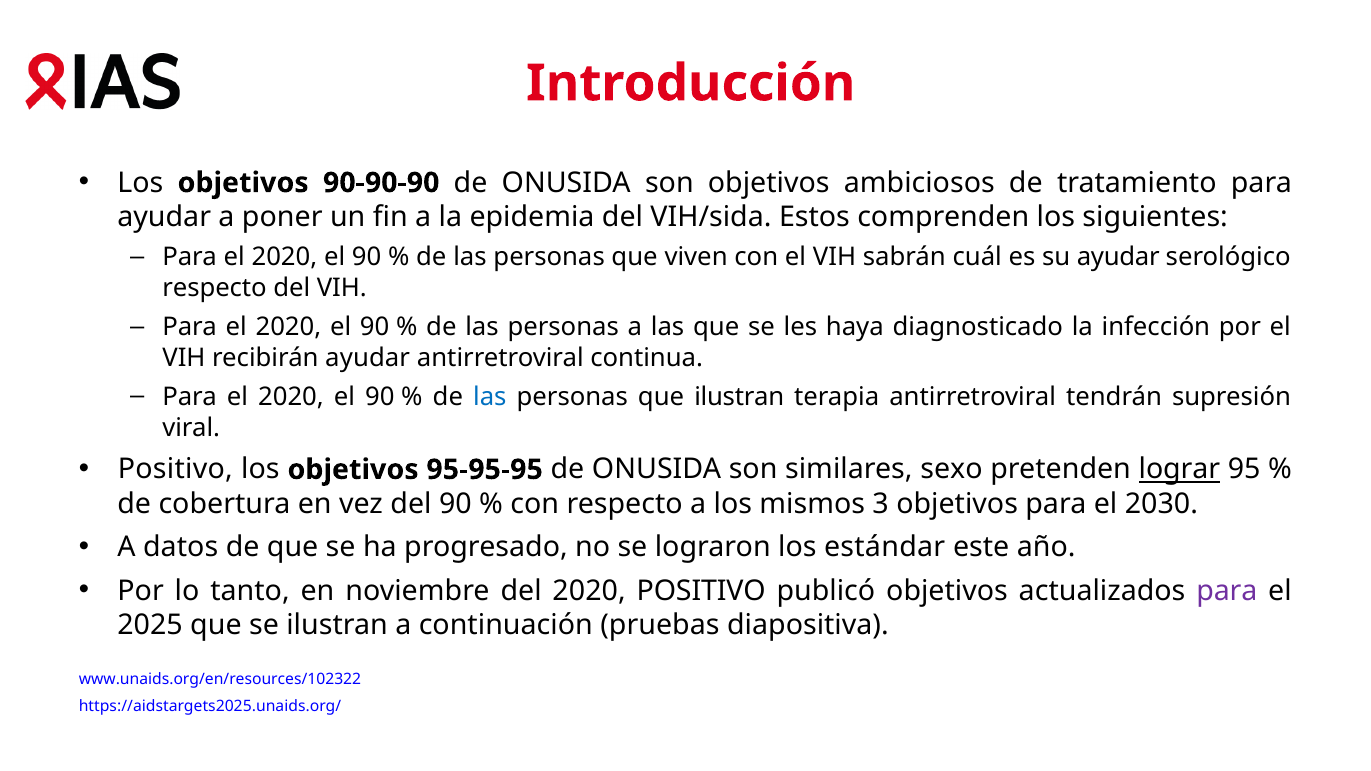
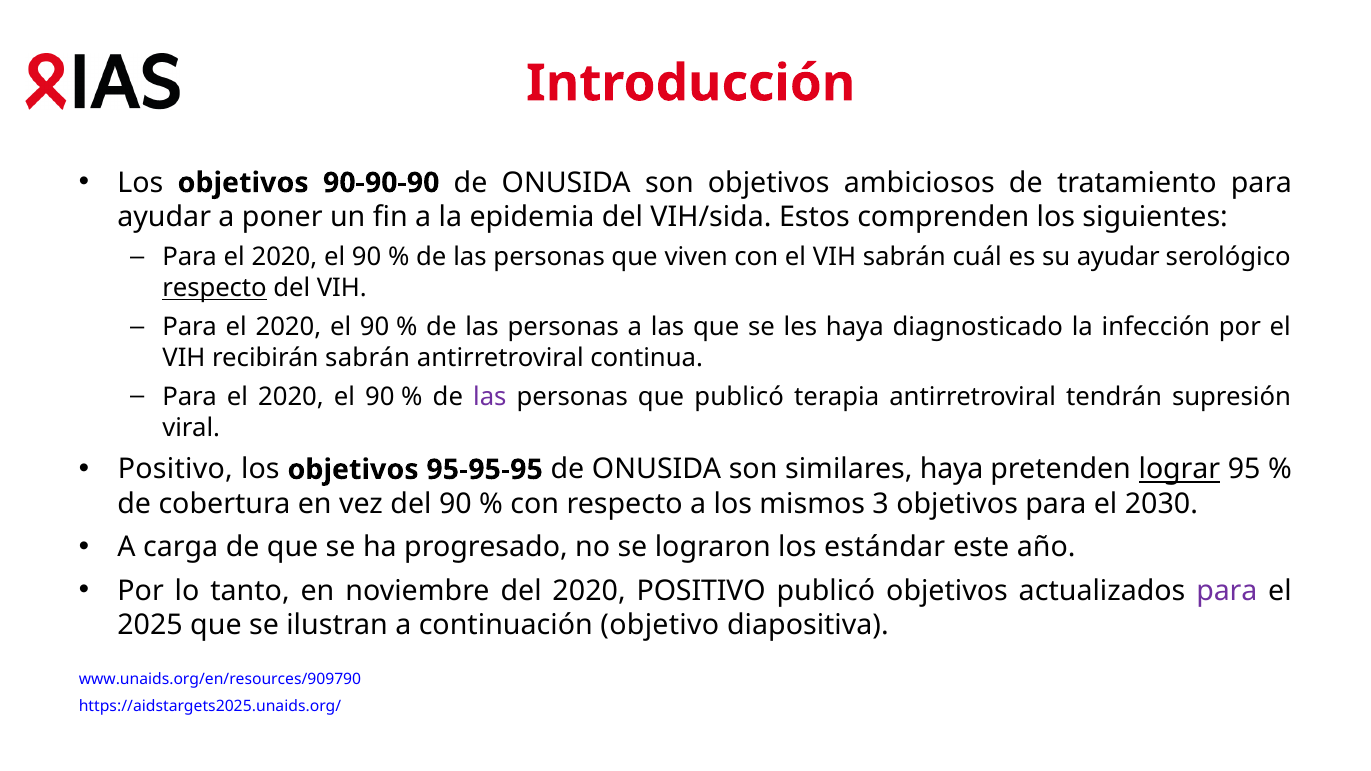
respecto underline: none -> present (215, 288)
recibirán ayudar: ayudar -> sabrán (368, 358)
las colour: blue -> purple (490, 397)
que ilustran: ilustran -> publicó (739, 397)
similares sexo: sexo -> haya (952, 470)
datos: datos -> carga (181, 547)
pruebas: pruebas -> objetivo (660, 625)
www.unaids.org/en/resources/102322: www.unaids.org/en/resources/102322 -> www.unaids.org/en/resources/909790 (220, 680)
